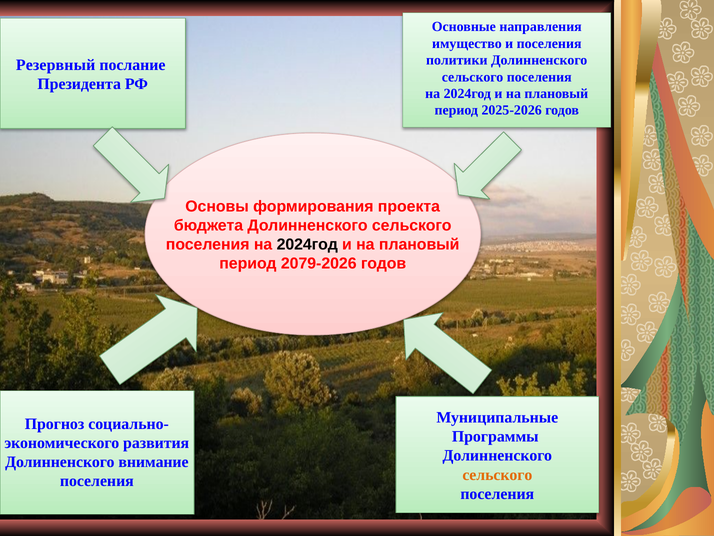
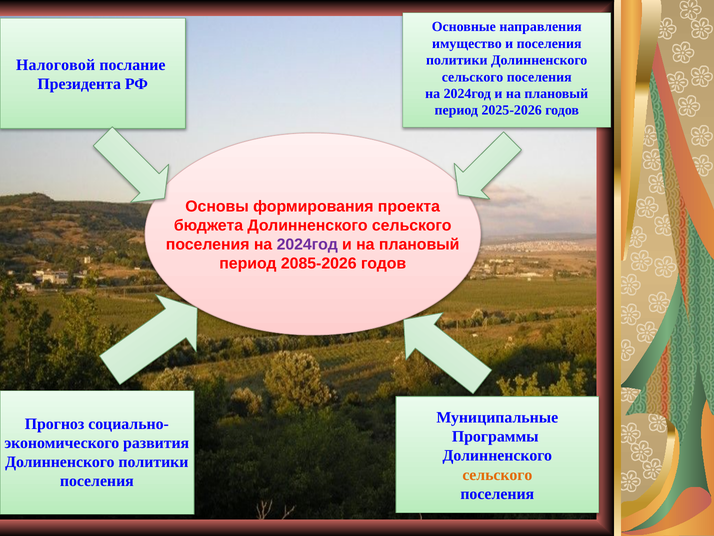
Резервный: Резервный -> Налоговой (56, 65)
2024год colour: black -> purple (307, 244)
2079-2026: 2079-2026 -> 2085-2026 (319, 263)
Долинненского внимание: внимание -> политики (153, 462)
